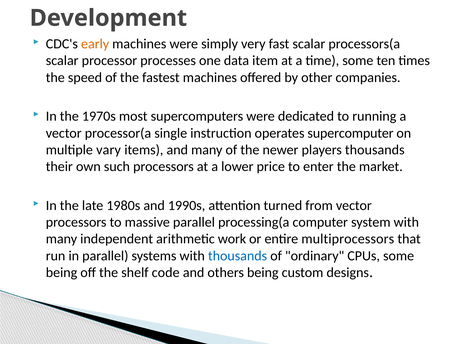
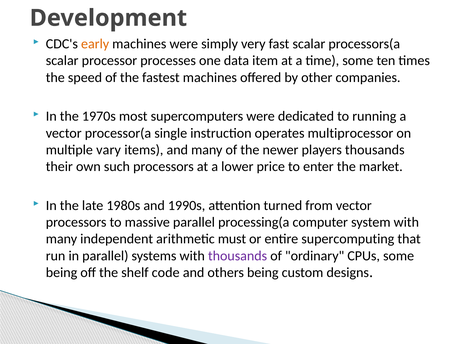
supercomputer: supercomputer -> multiprocessor (350, 133)
work: work -> must (232, 239)
multiprocessors: multiprocessors -> supercomputing (348, 239)
thousands colour: blue -> purple (238, 256)
